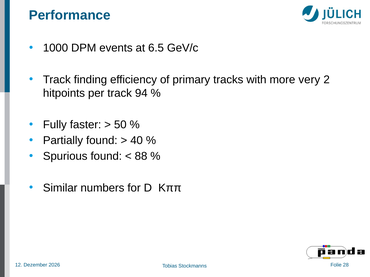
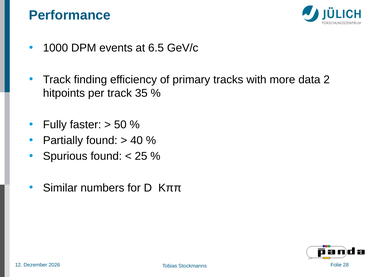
very: very -> data (309, 80)
94: 94 -> 35 (141, 93)
88: 88 -> 25 (141, 157)
